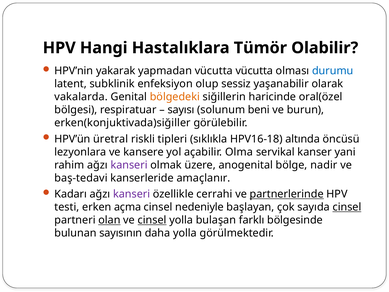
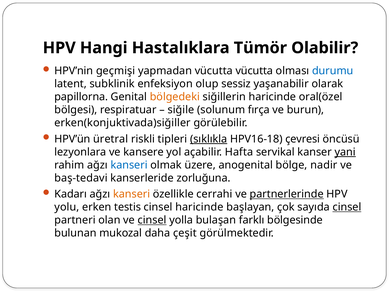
yakarak: yakarak -> geçmişi (116, 71)
vakalarda: vakalarda -> papillorna (81, 97)
sayısı: sayısı -> siğile (181, 110)
beni: beni -> fırça (259, 110)
sıklıkla underline: none -> present (209, 139)
altında: altında -> çevresi (303, 139)
Olma: Olma -> Hafta (239, 152)
yani underline: none -> present (345, 152)
kanseri colour: purple -> blue (129, 165)
amaçlanır: amaçlanır -> zorluğuna (204, 178)
kanseri colour: purple -> orange (132, 194)
testi: testi -> yolu (67, 207)
açma: açma -> testis (128, 207)
cinsel nedeniyle: nedeniyle -> haricinde (199, 207)
olan underline: present -> none (109, 220)
sayısının: sayısının -> mukozal (121, 233)
daha yolla: yolla -> çeşit (185, 233)
